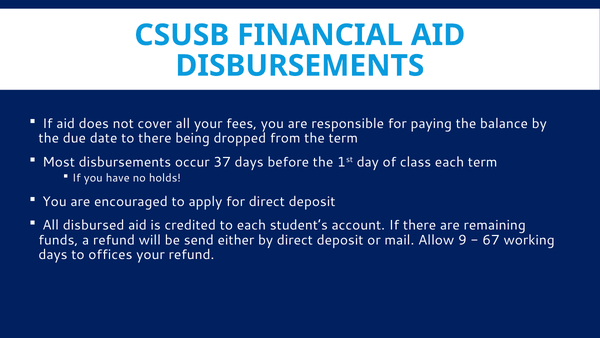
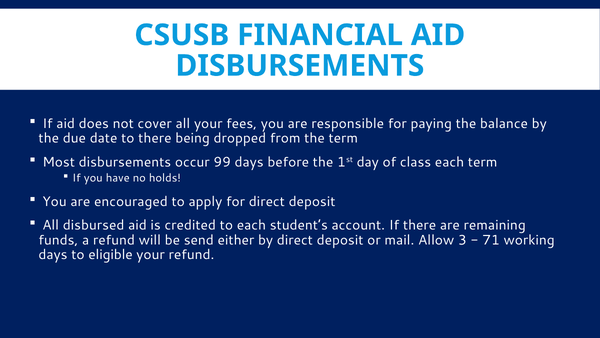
37: 37 -> 99 (222, 162)
9: 9 -> 3 (462, 240)
67: 67 -> 71 (491, 240)
offices: offices -> eligible (111, 254)
